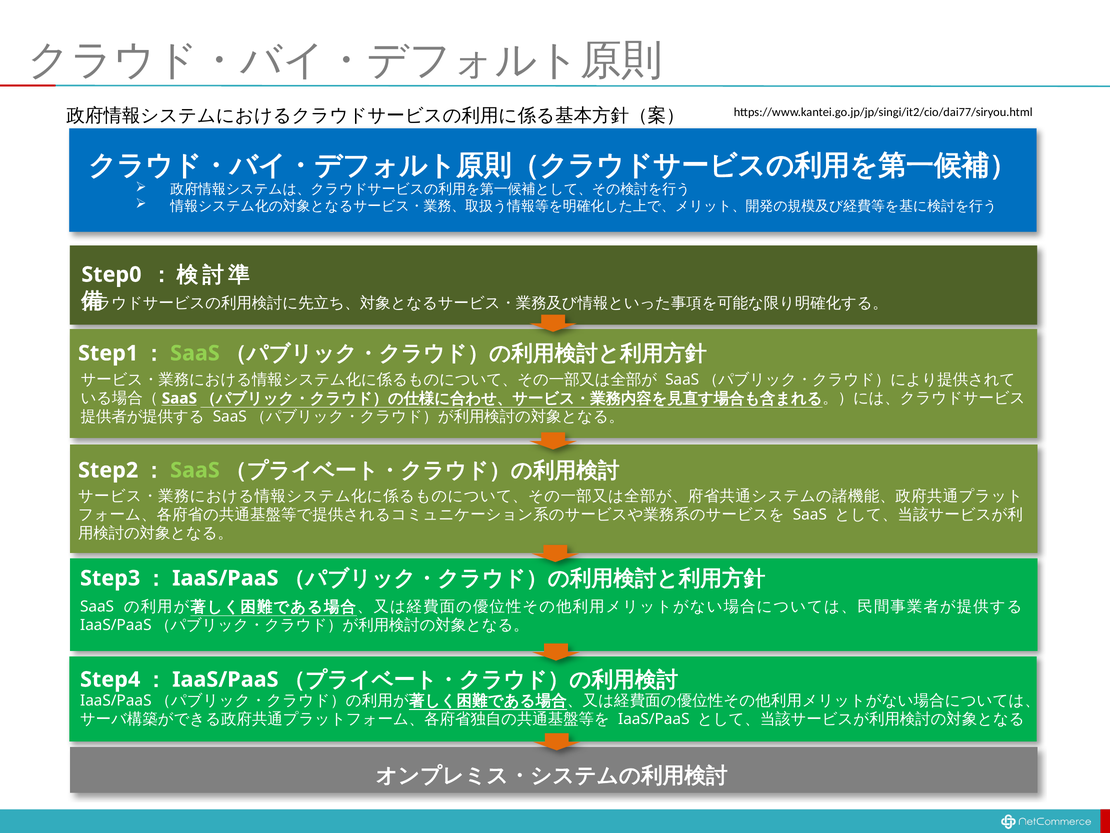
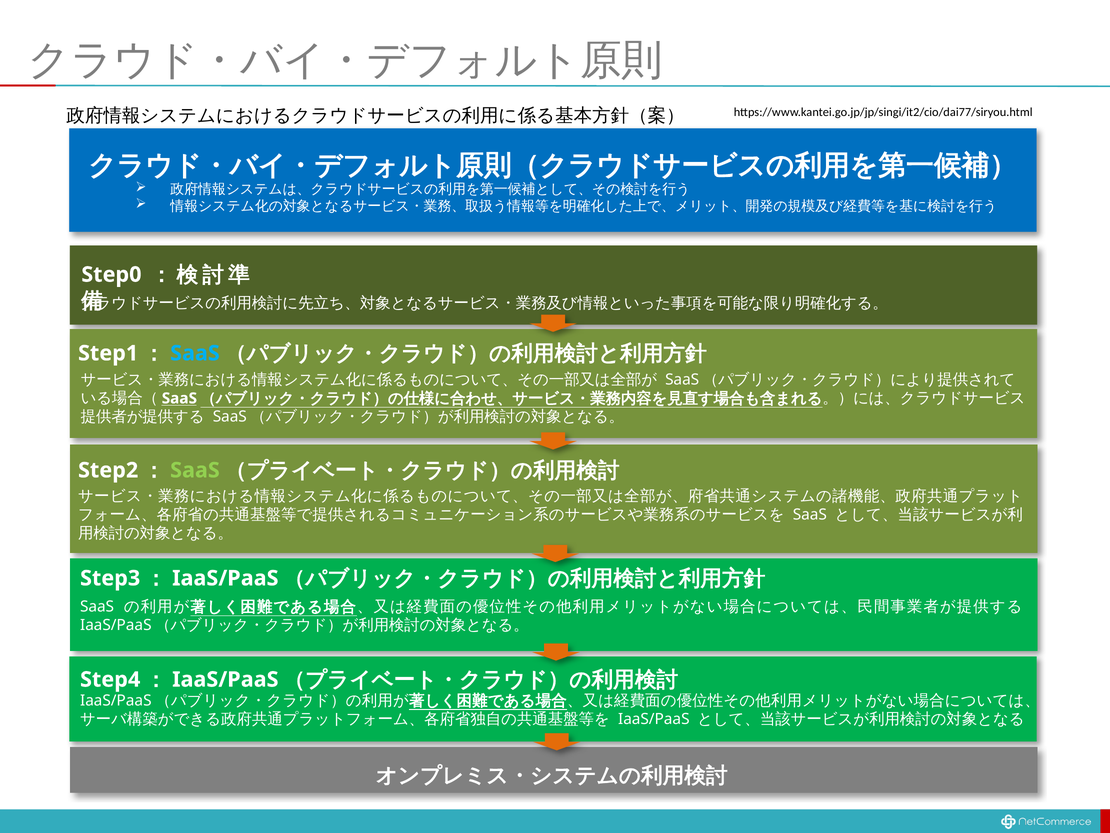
SaaS colour: light green -> light blue (195, 353)
